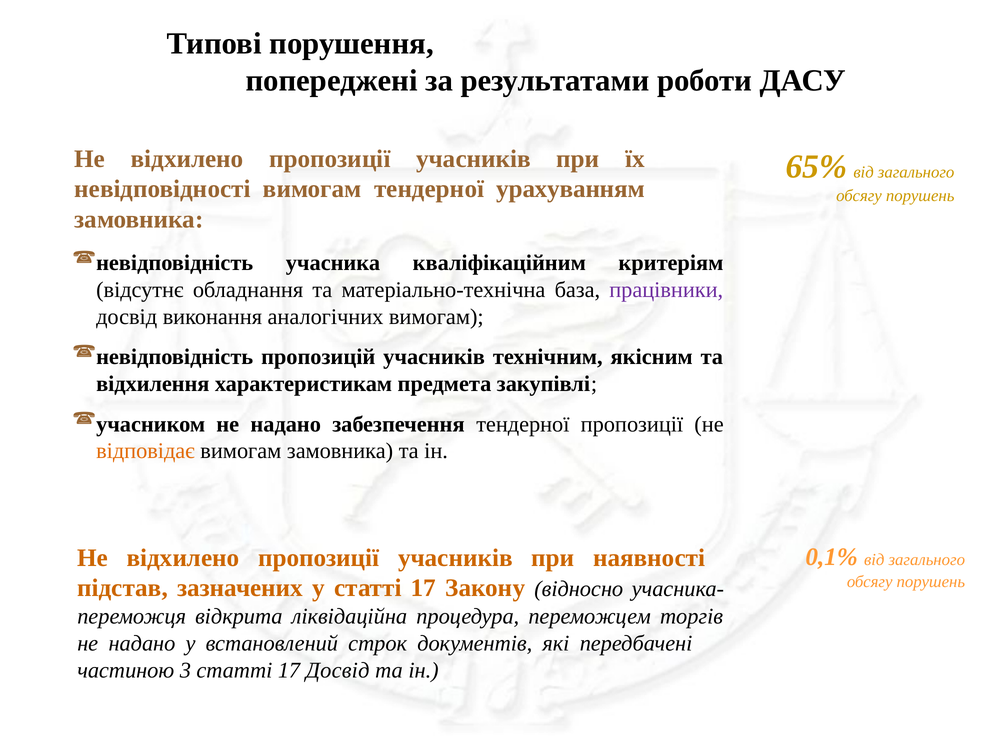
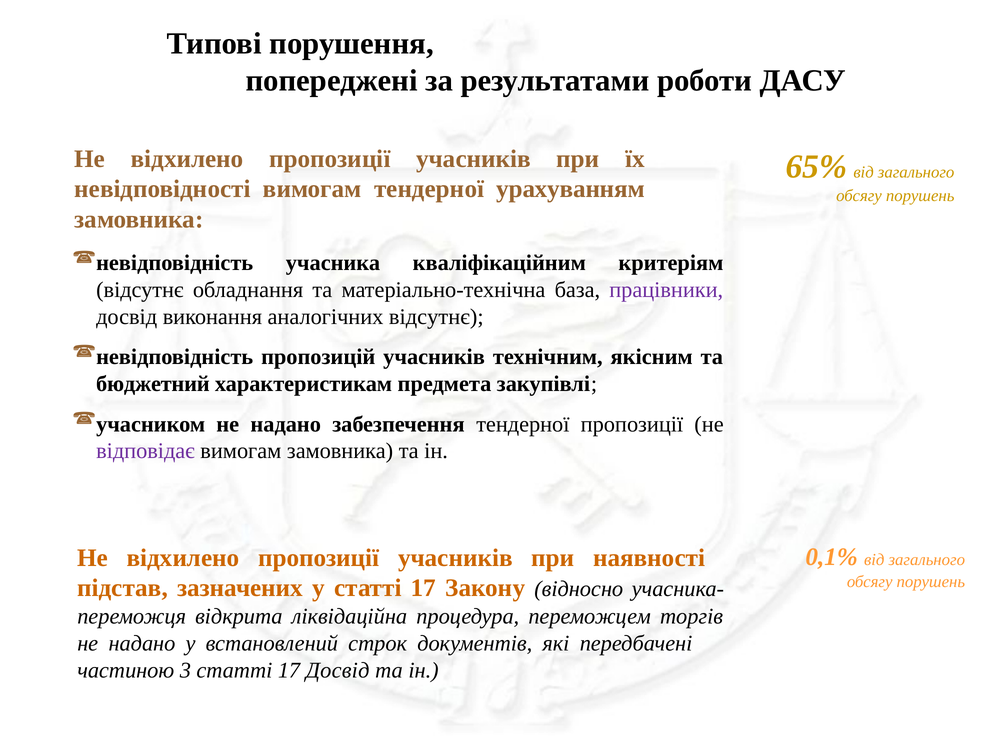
аналогічних вимогам: вимогам -> відсутнє (436, 317)
відхилення: відхилення -> бюджетний (153, 384)
відповідає colour: orange -> purple (146, 451)
